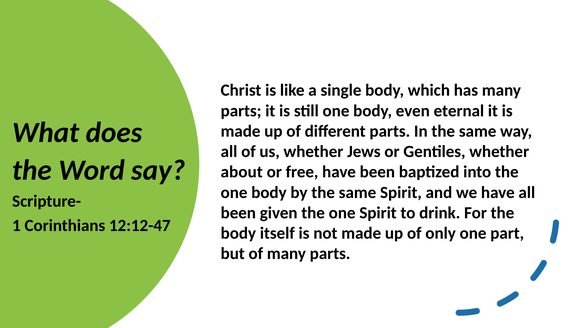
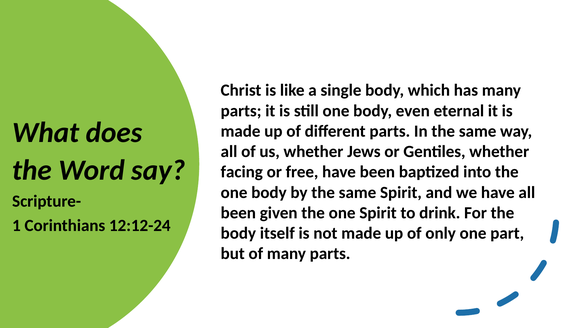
about: about -> facing (242, 172)
12:12-47: 12:12-47 -> 12:12-24 (140, 226)
